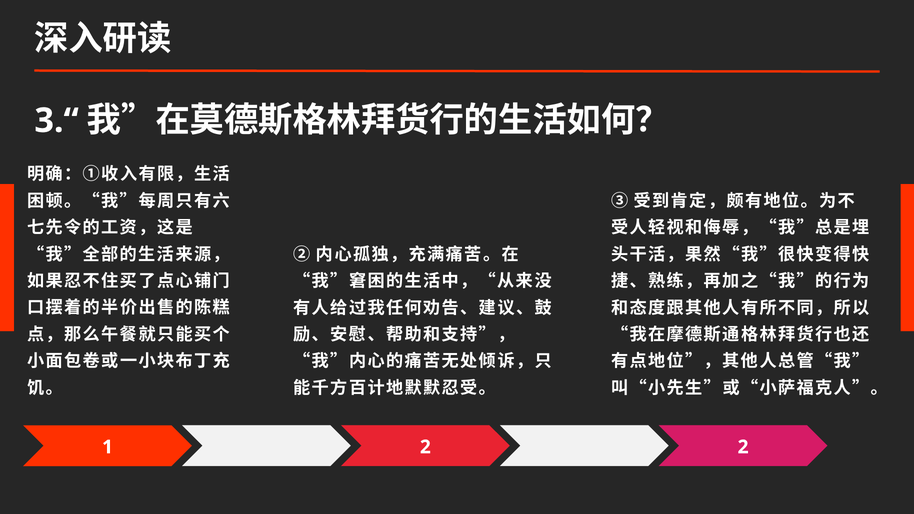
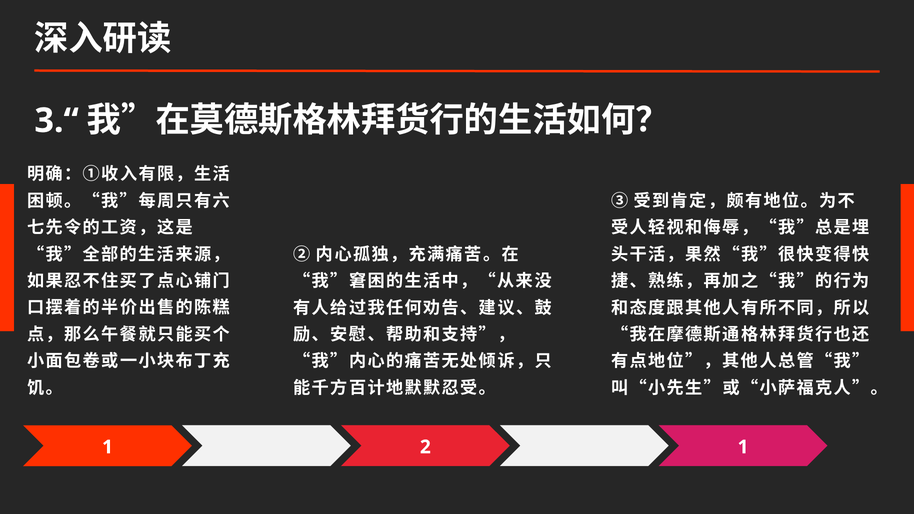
2 2: 2 -> 1 (743, 447)
